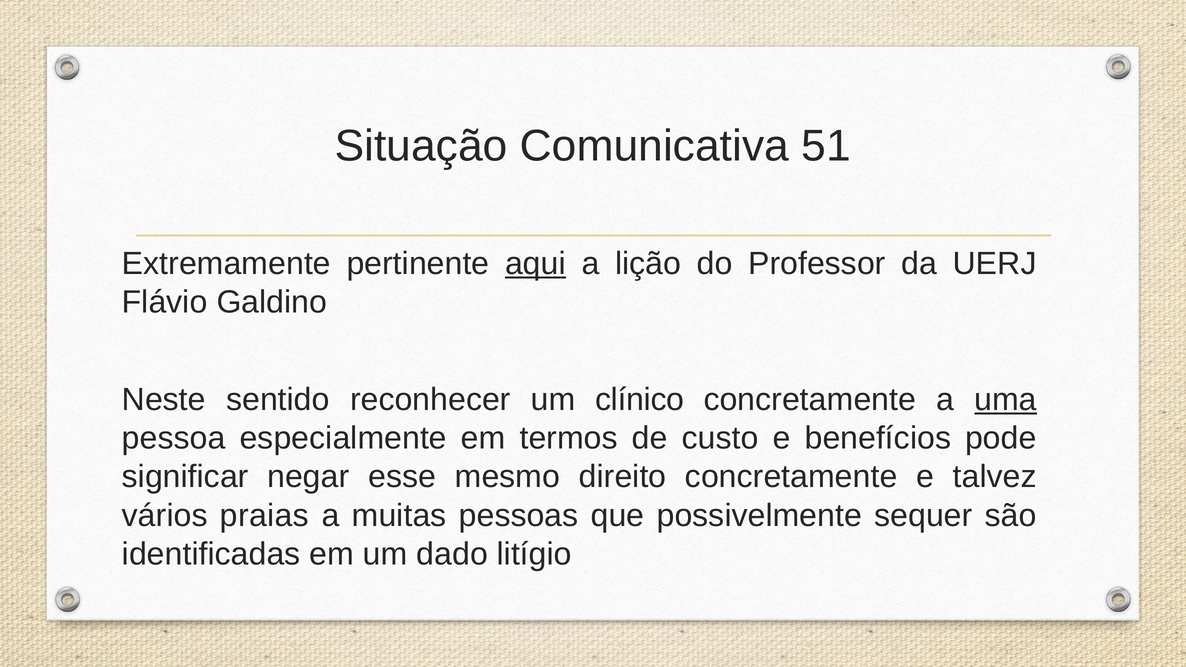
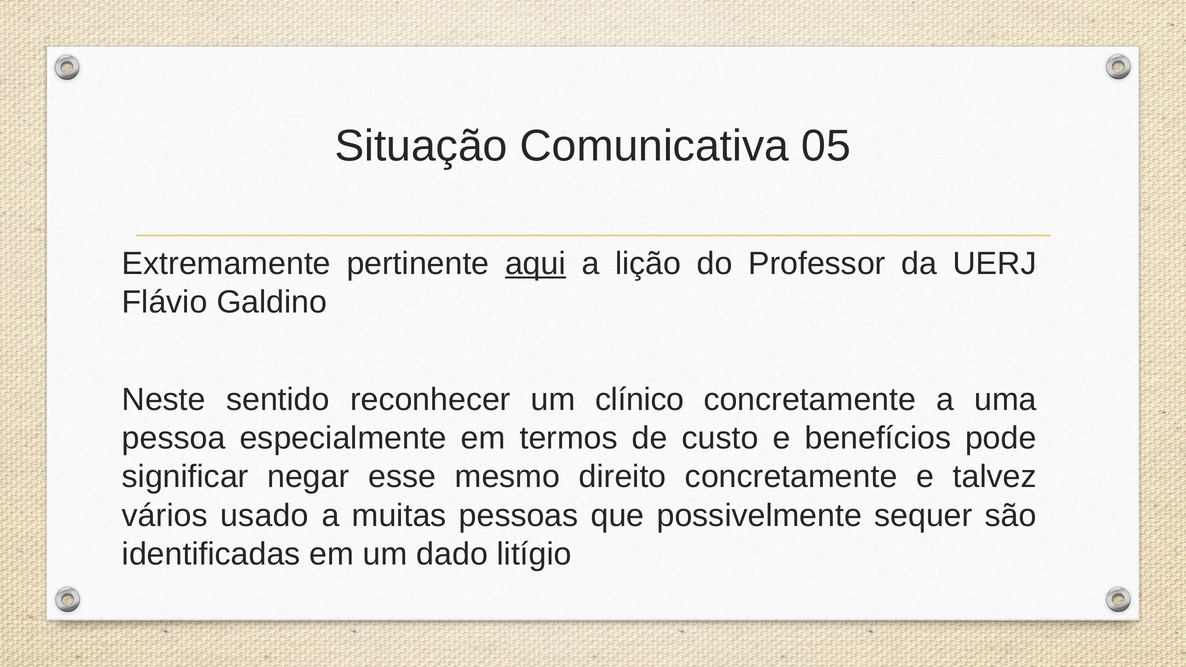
51: 51 -> 05 (826, 146)
uma underline: present -> none (1006, 400)
praias: praias -> usado (264, 515)
